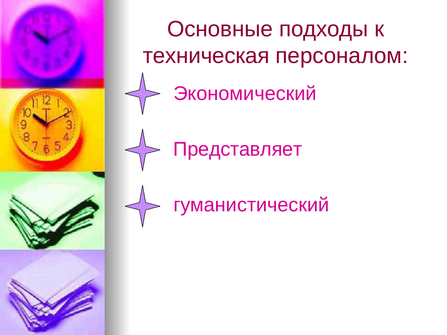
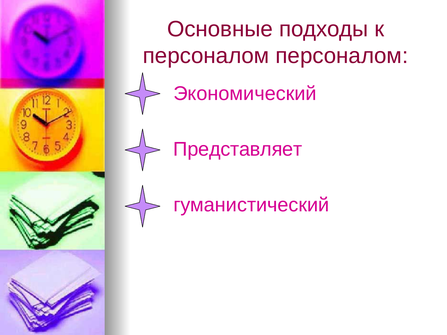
техническая: техническая -> персоналом (206, 56)
